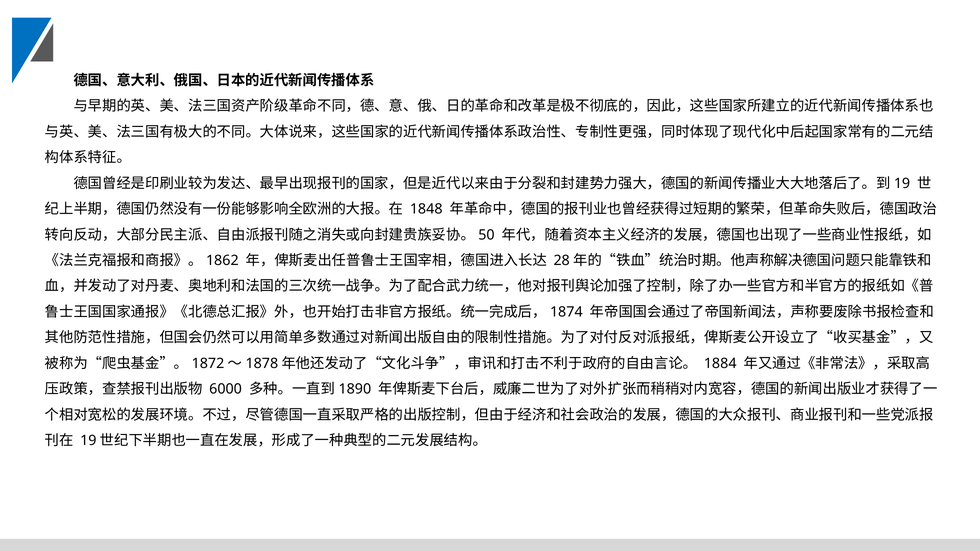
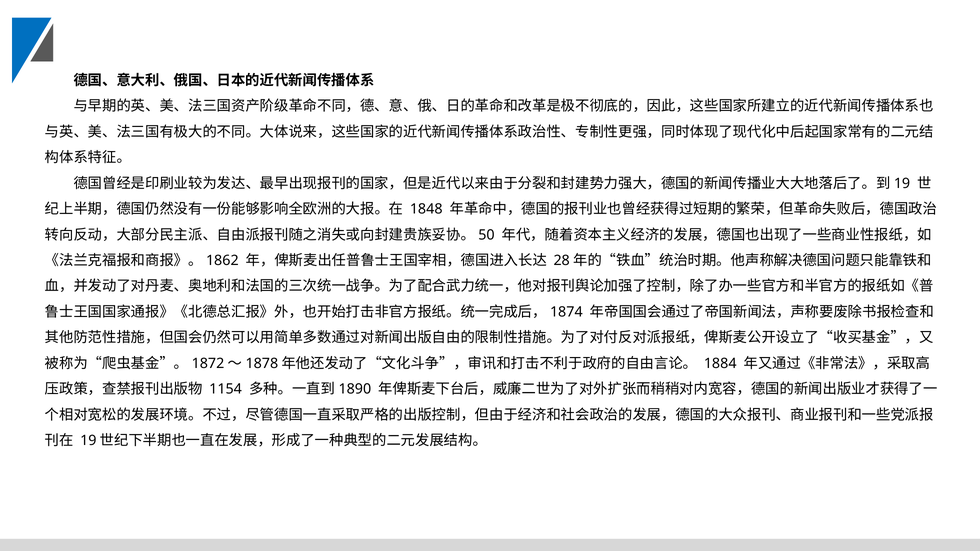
6000: 6000 -> 1154 (226, 389)
